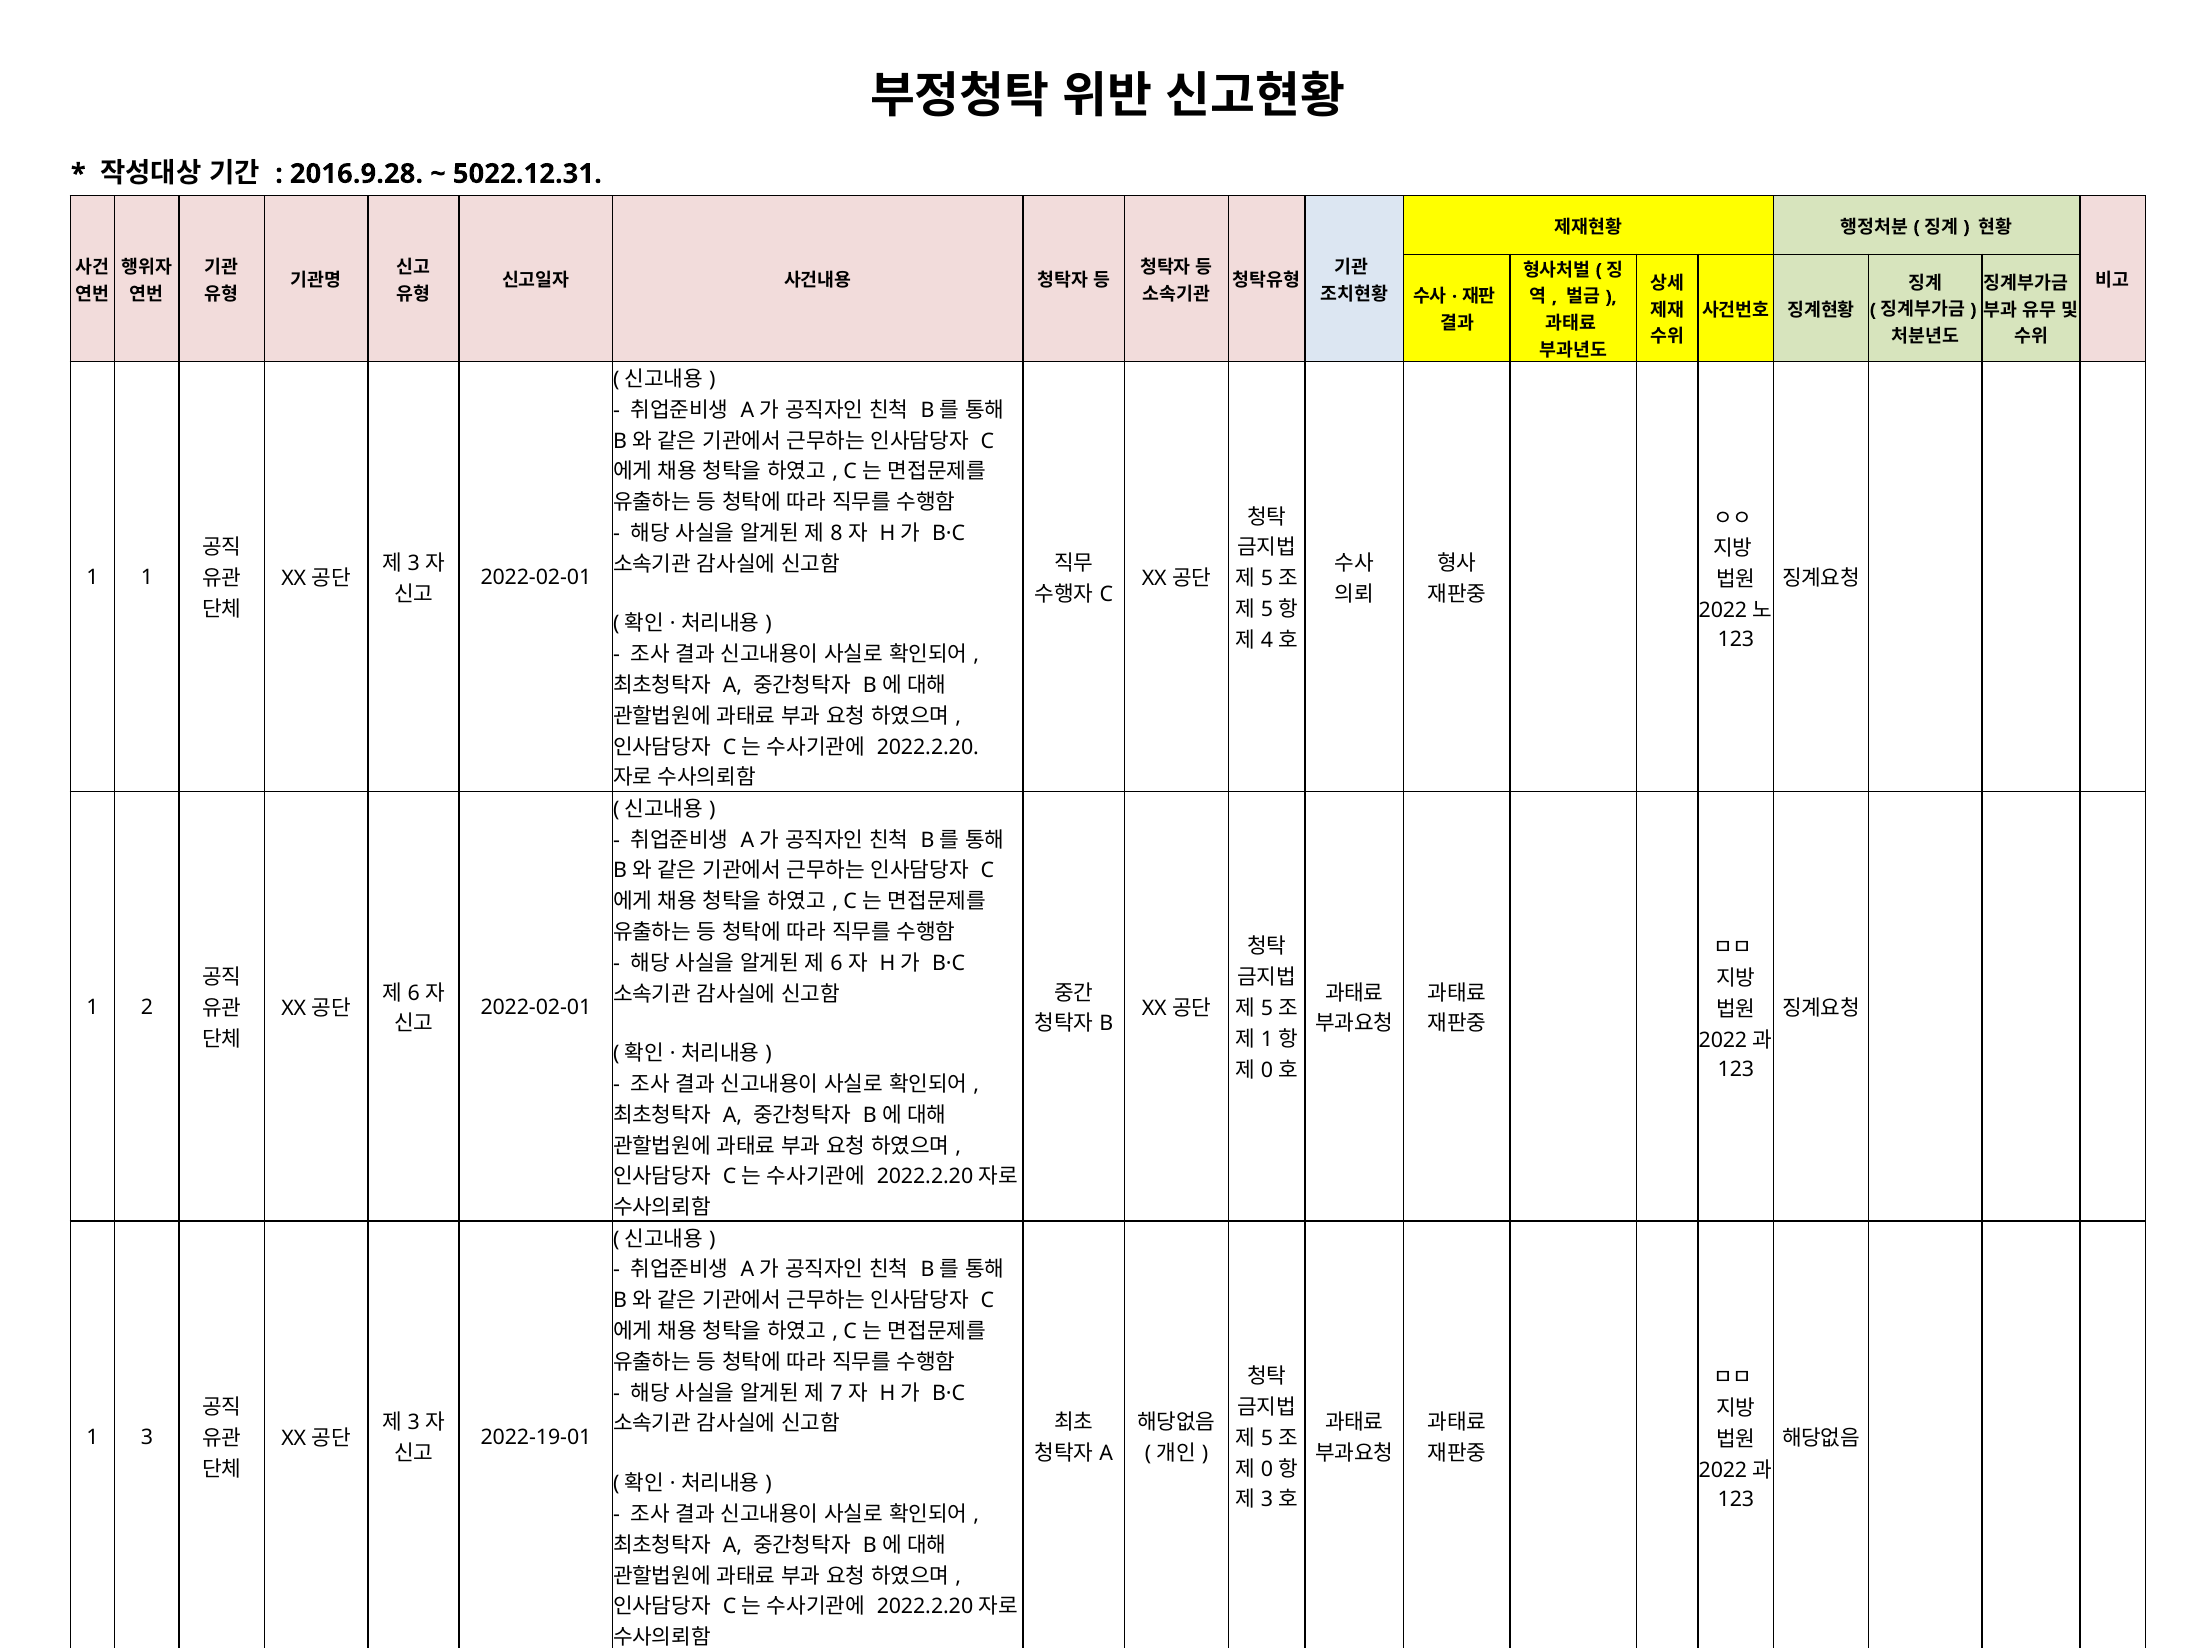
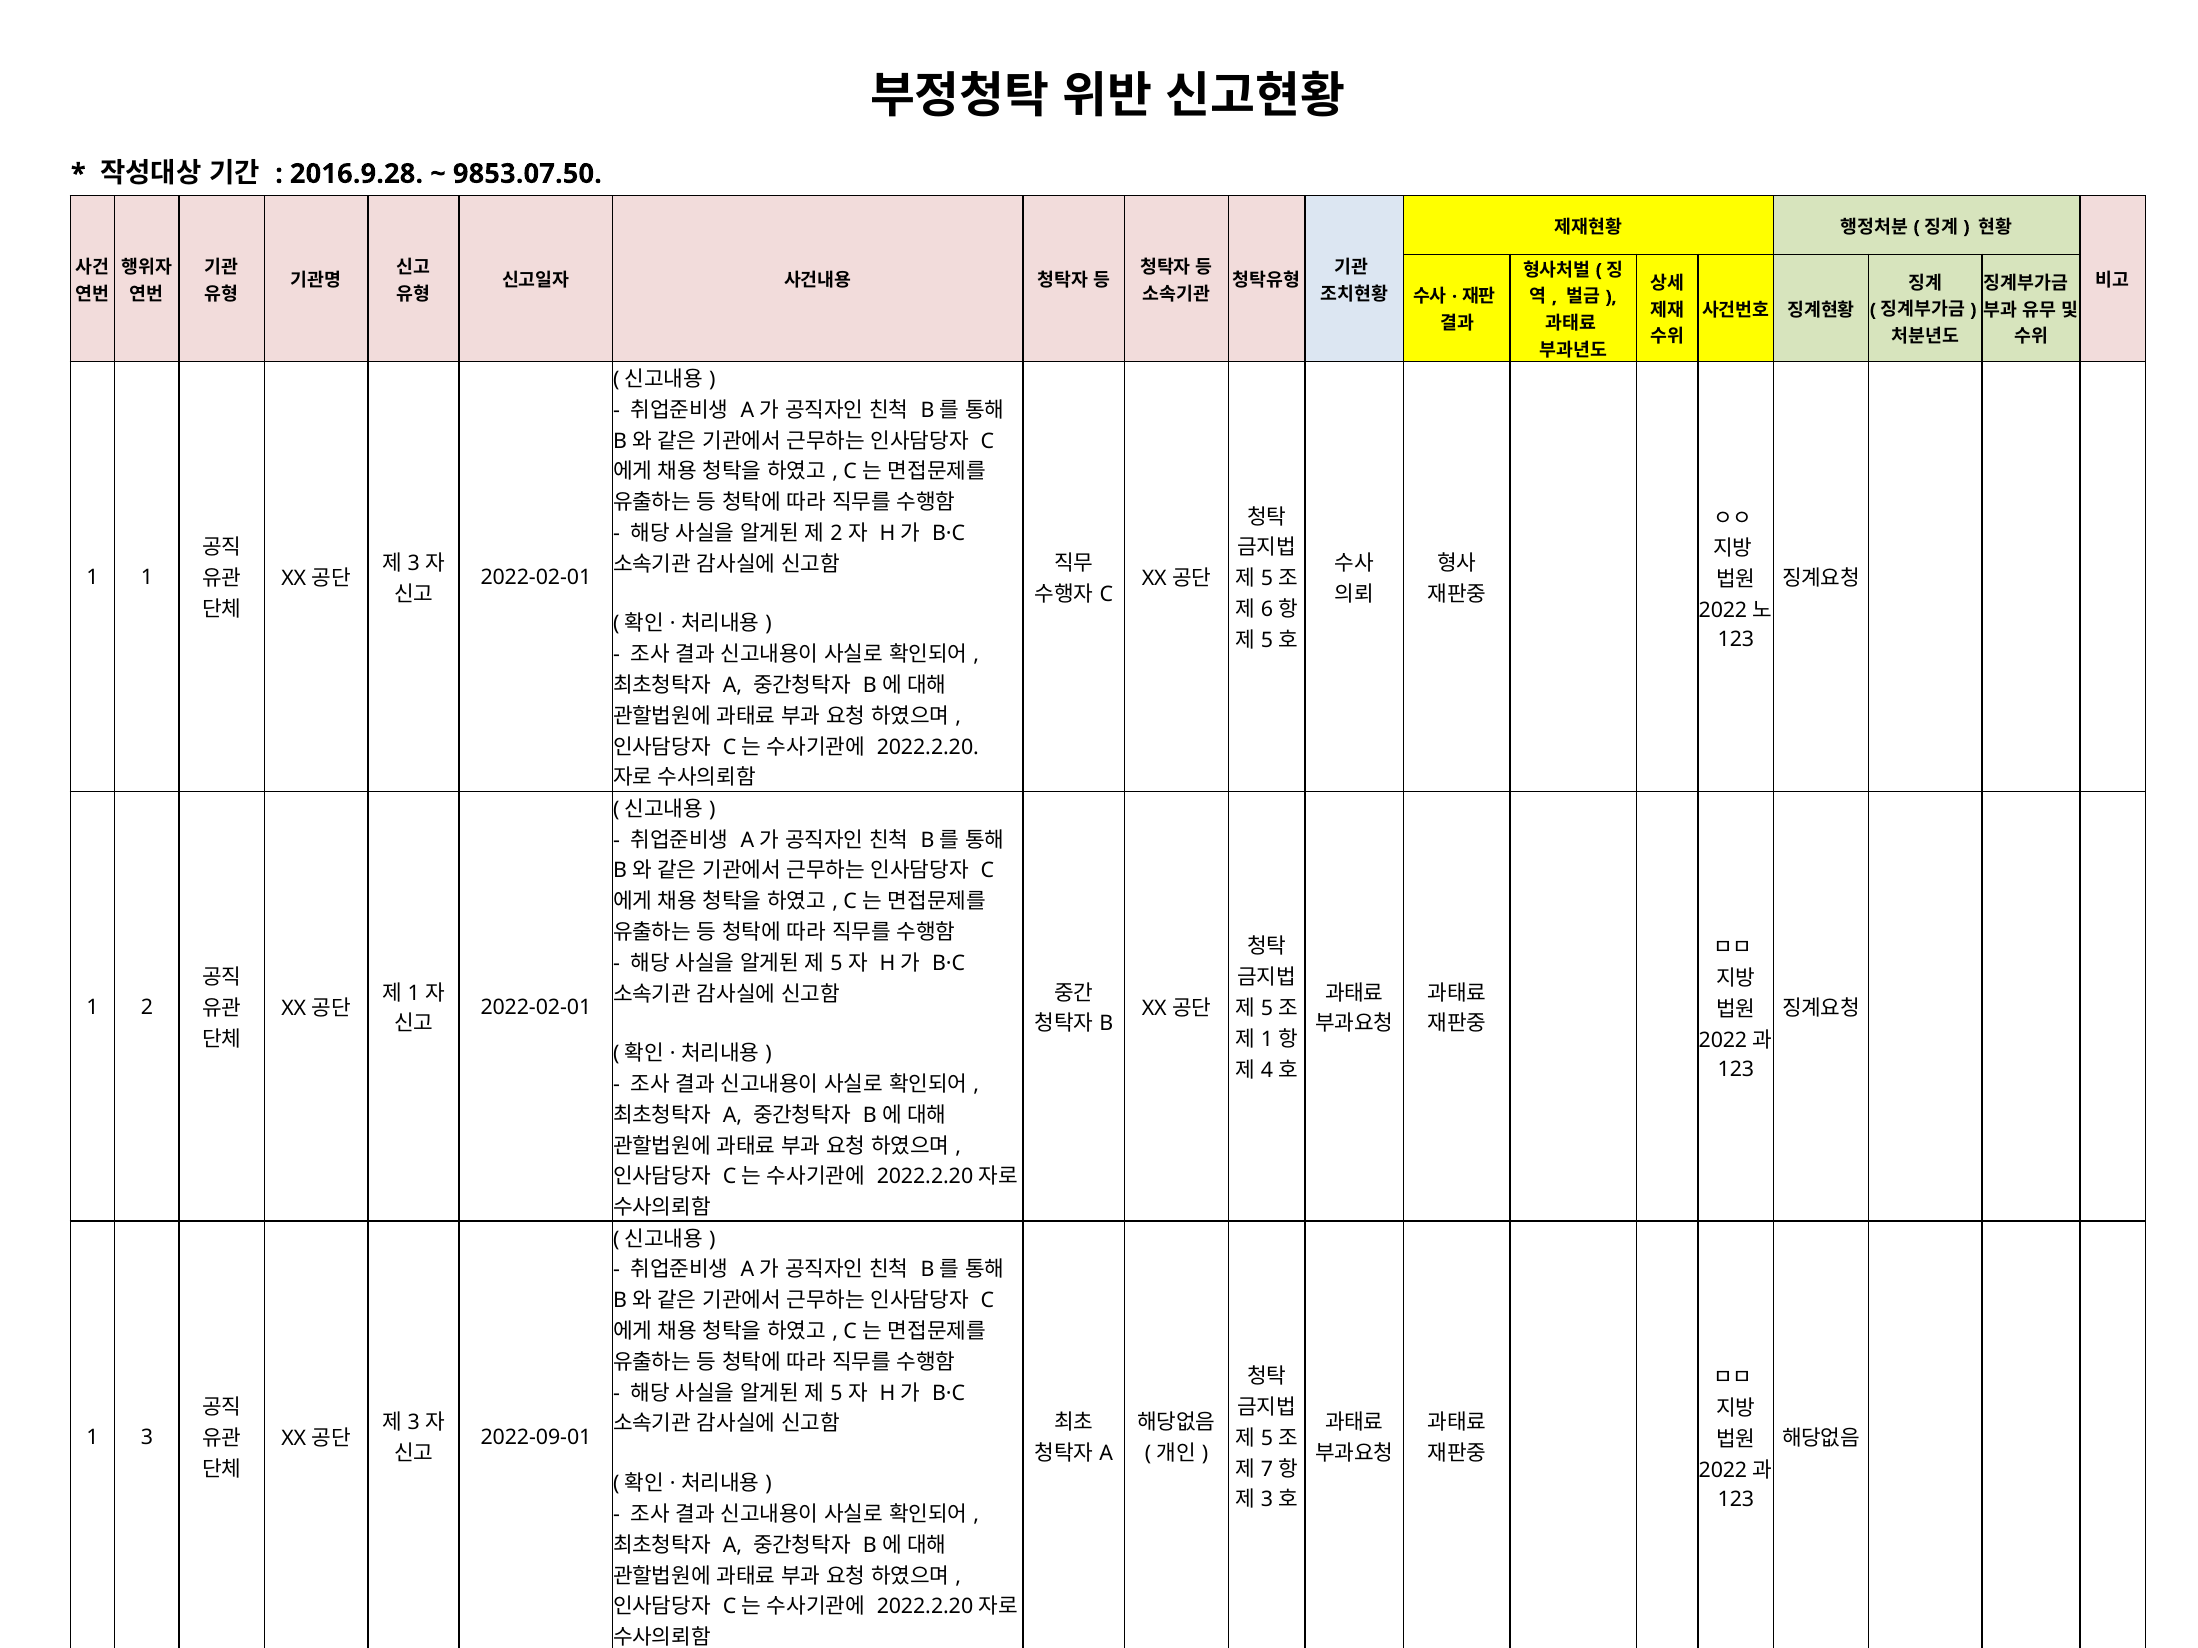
5022.12.31: 5022.12.31 -> 9853.07.50 (527, 174)
8: 8 -> 2 (837, 534)
5: 5 -> 6 (1267, 610)
4: 4 -> 5 (1267, 640)
6: 6 -> 5 (837, 964)
6: 6 -> 1 (414, 993)
0: 0 -> 4 (1267, 1070)
7: 7 -> 5 (837, 1394)
2022-19-01: 2022-19-01 -> 2022-09-01 (536, 1438)
0: 0 -> 7 (1267, 1470)
